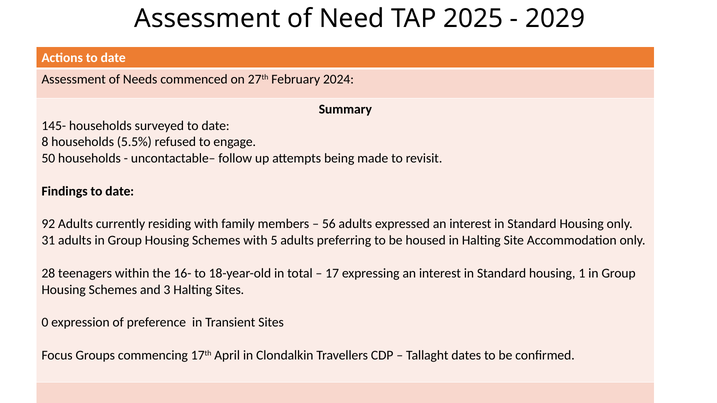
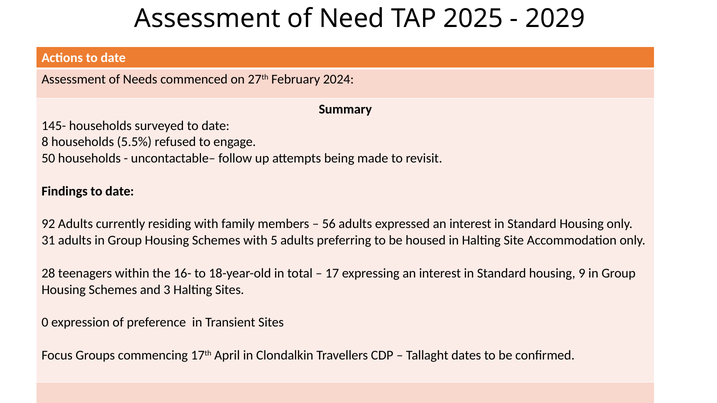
1: 1 -> 9 (582, 273)
